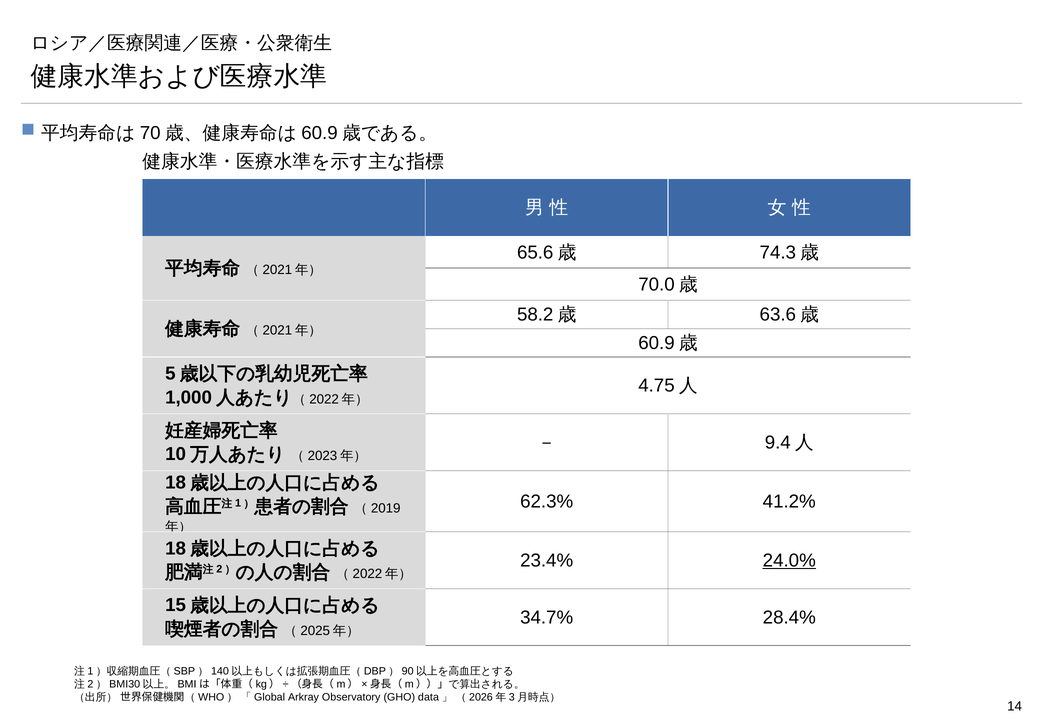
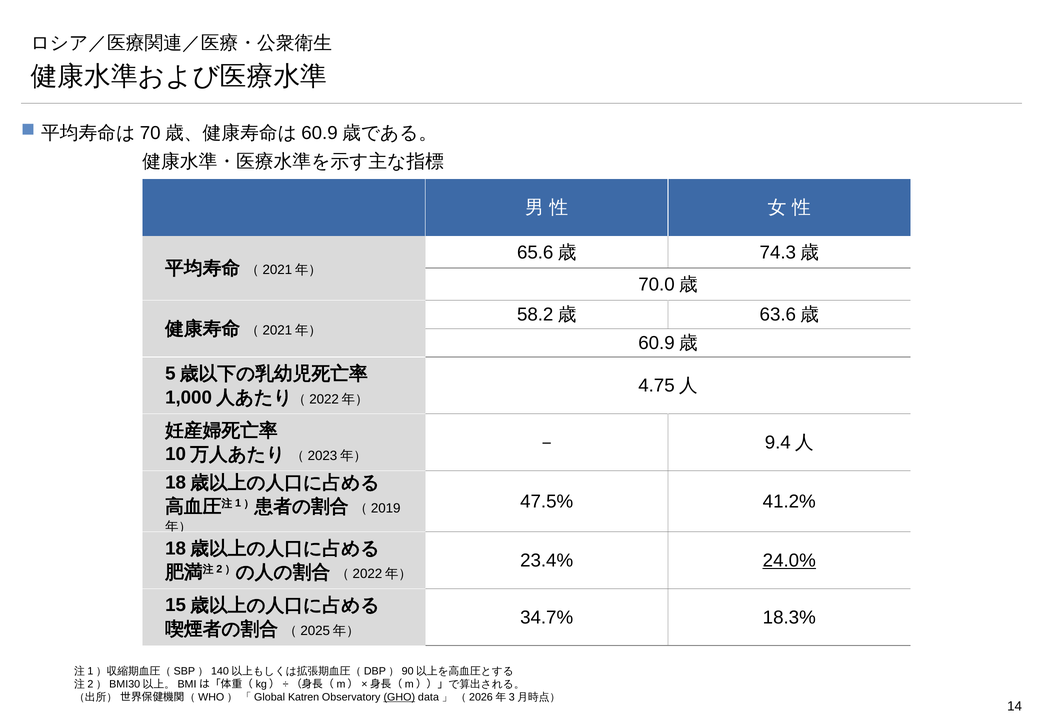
62.3%: 62.3% -> 47.5% (547, 502)
28.4%: 28.4% -> 18.3% (789, 617)
Arkray: Arkray -> Katren (304, 697)
GHO underline: none -> present (399, 697)
